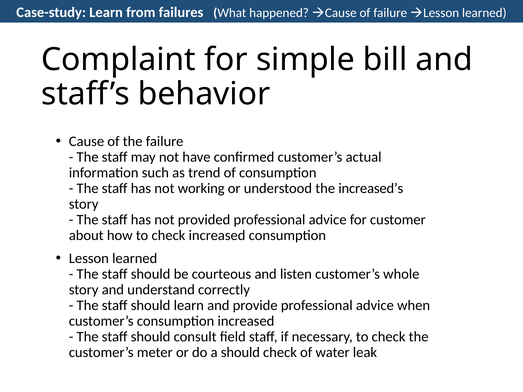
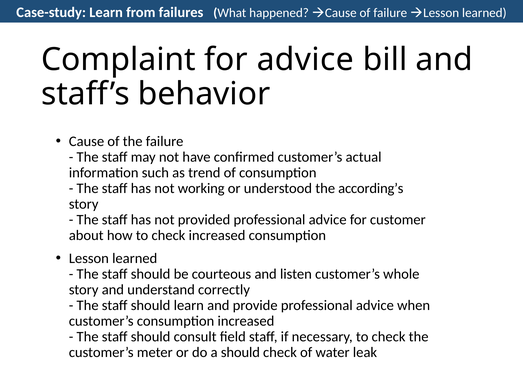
for simple: simple -> advice (305, 60)
increased’s: increased’s -> according’s (371, 189)
